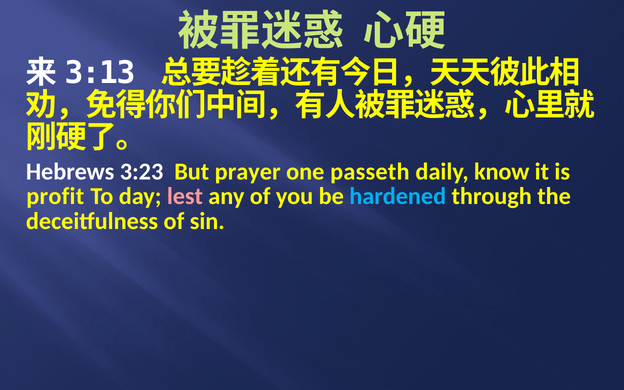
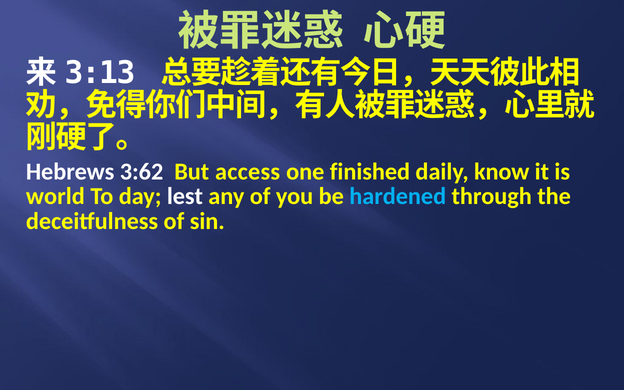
3:23: 3:23 -> 3:62 (142, 172)
prayer: prayer -> access (248, 172)
passeth: passeth -> finished (370, 172)
profit: profit -> world (55, 196)
lest colour: pink -> white (185, 196)
